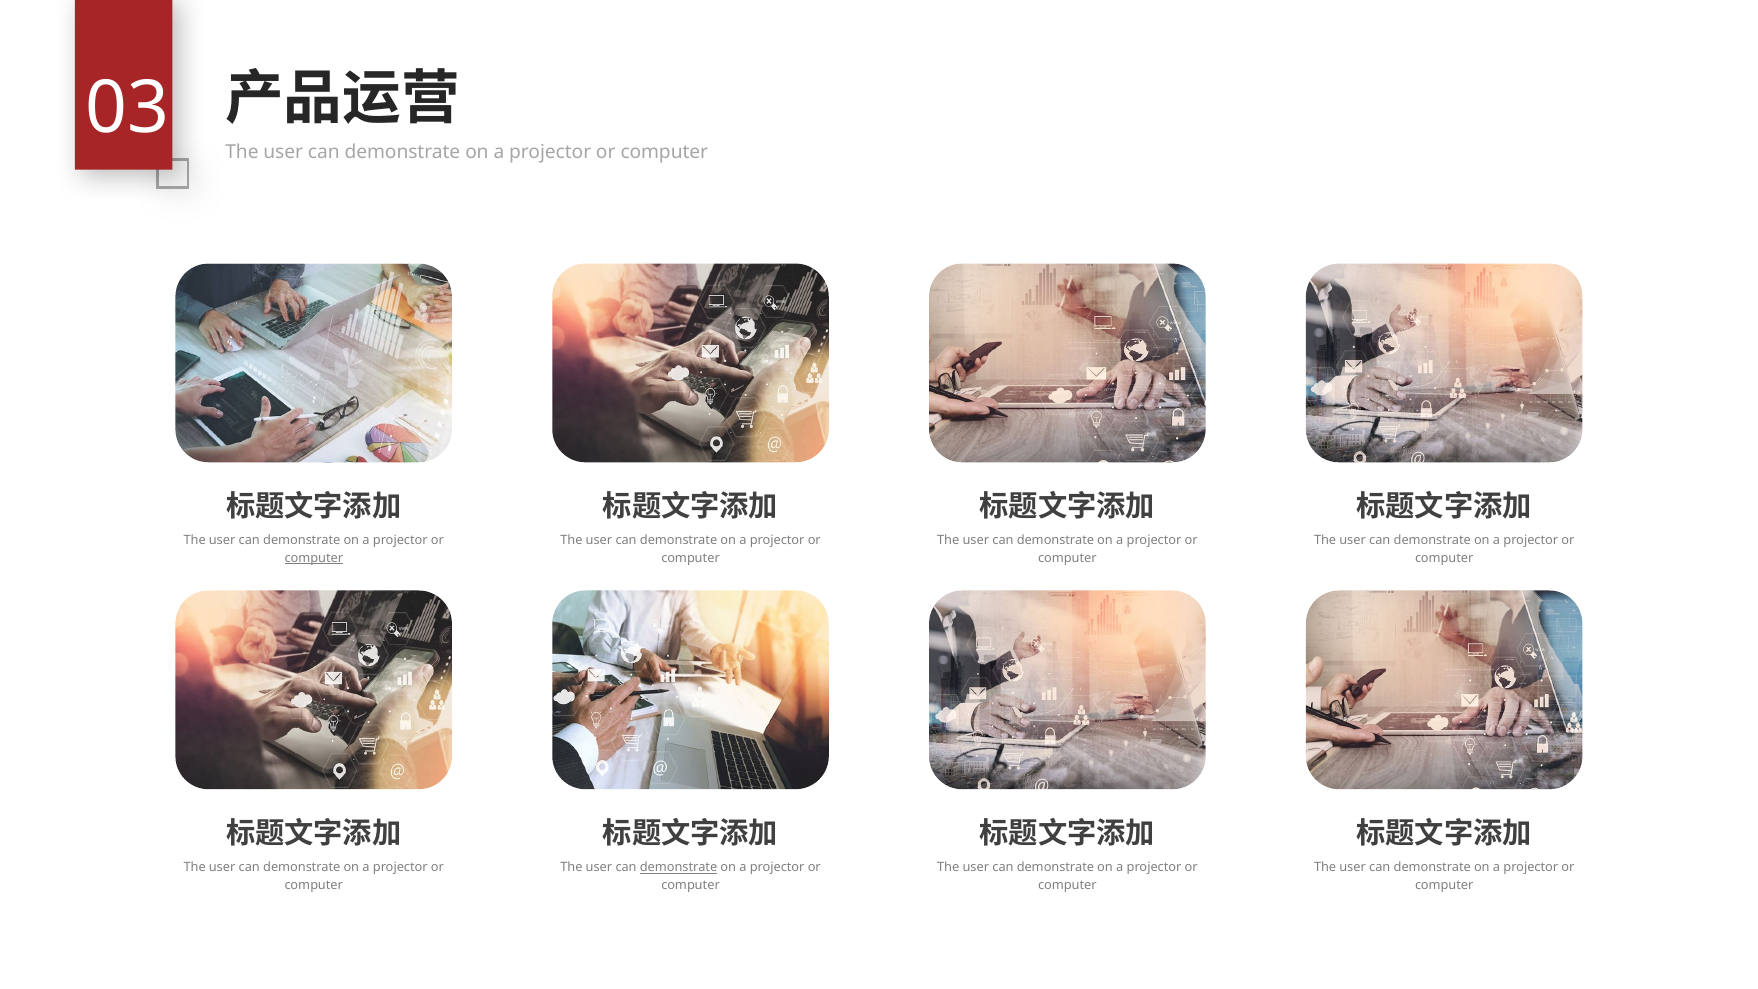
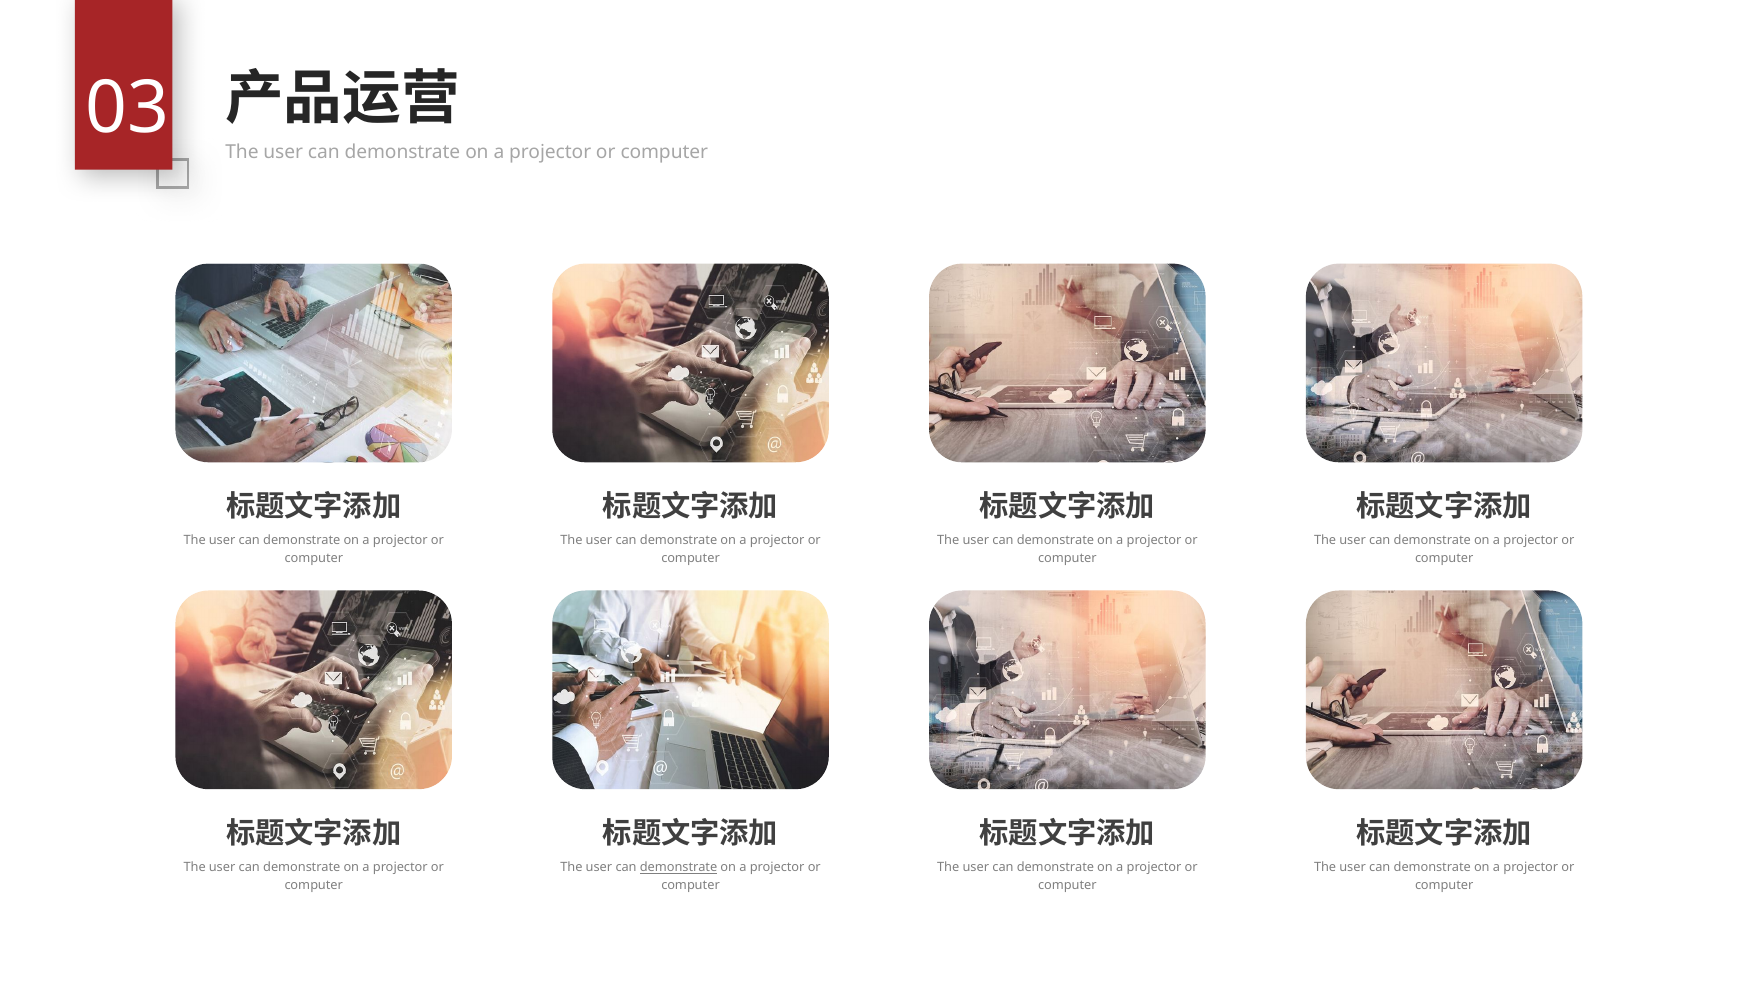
computer underline: present -> none (314, 558)
